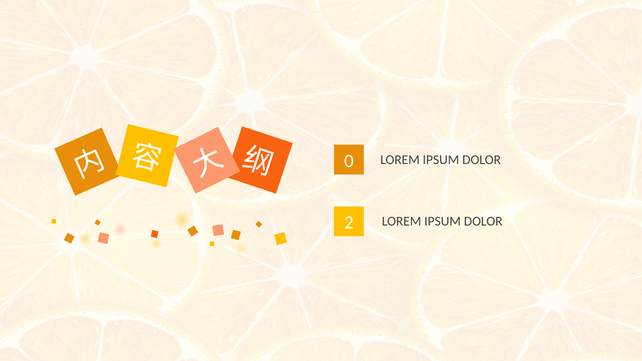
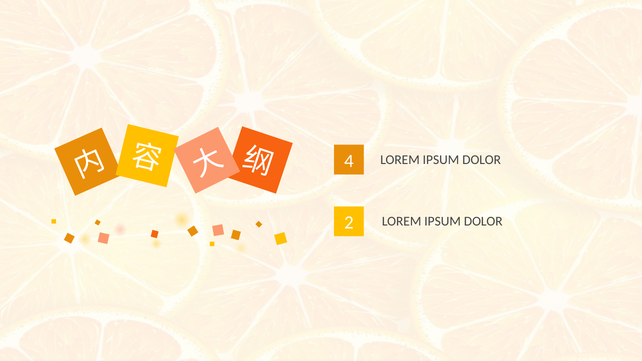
0: 0 -> 4 (349, 161)
